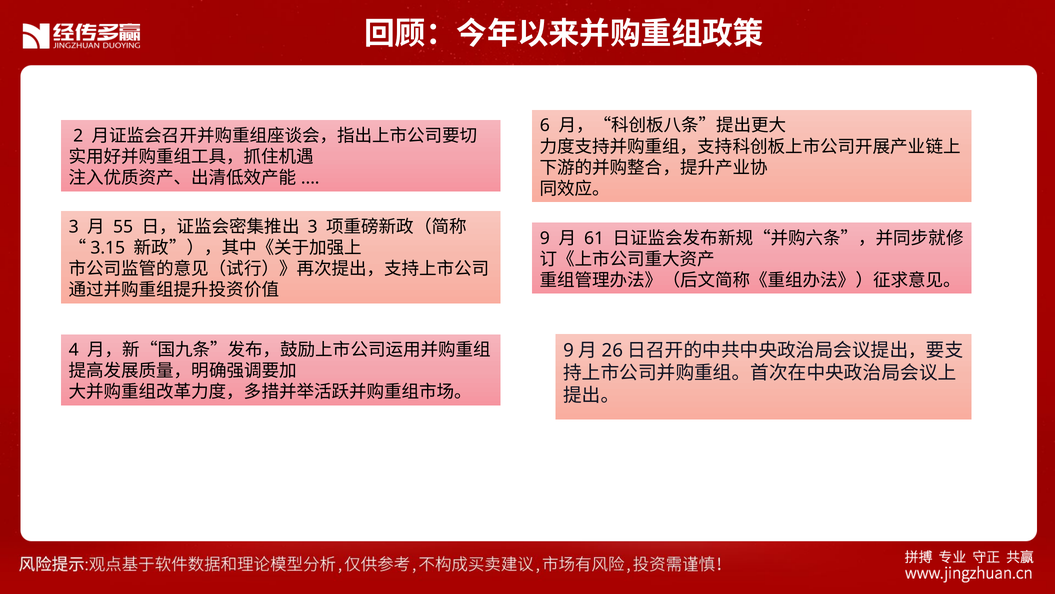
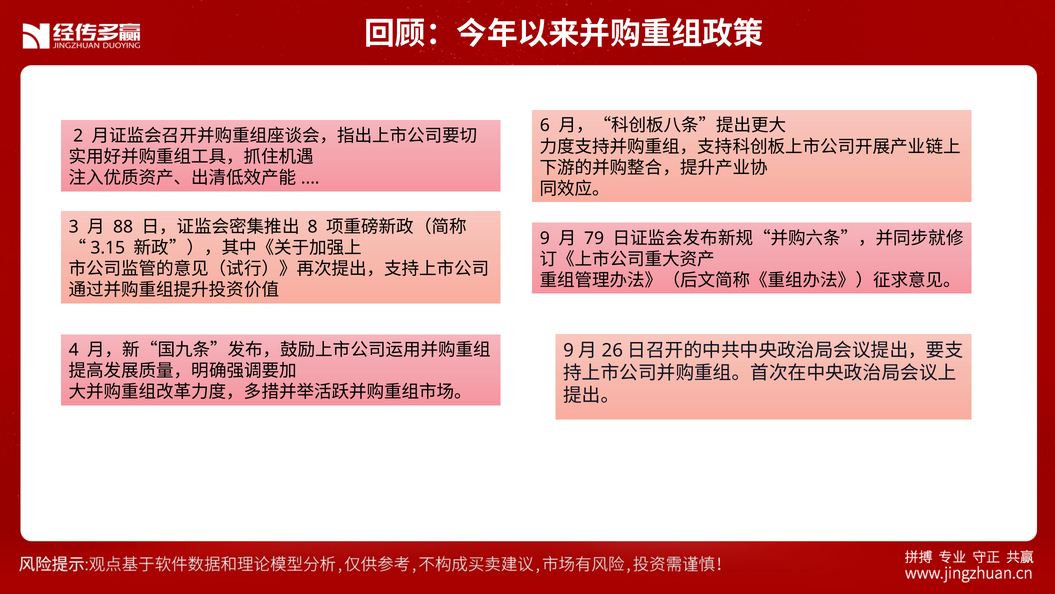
55: 55 -> 88 (123, 227)
3: 3 -> 8 (313, 227)
61: 61 -> 79 (594, 238)
